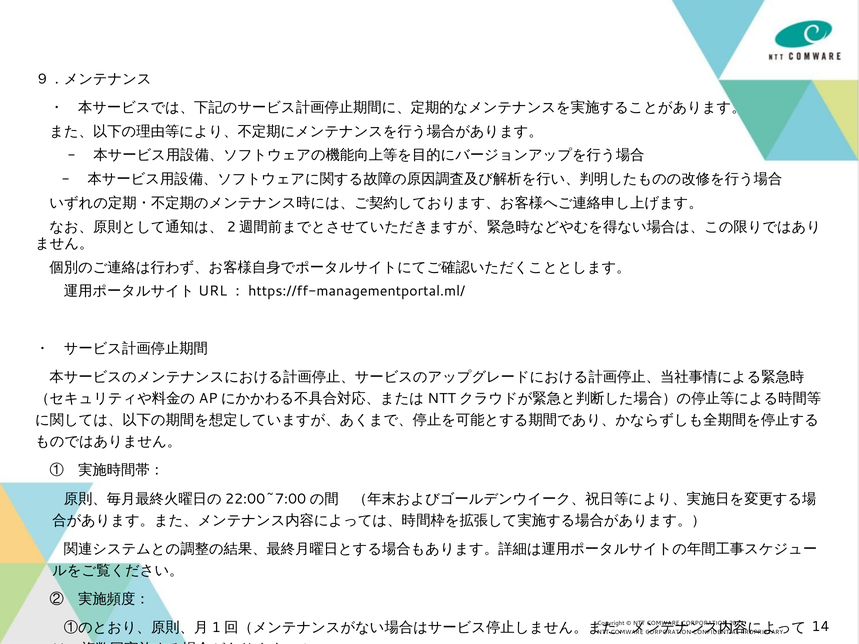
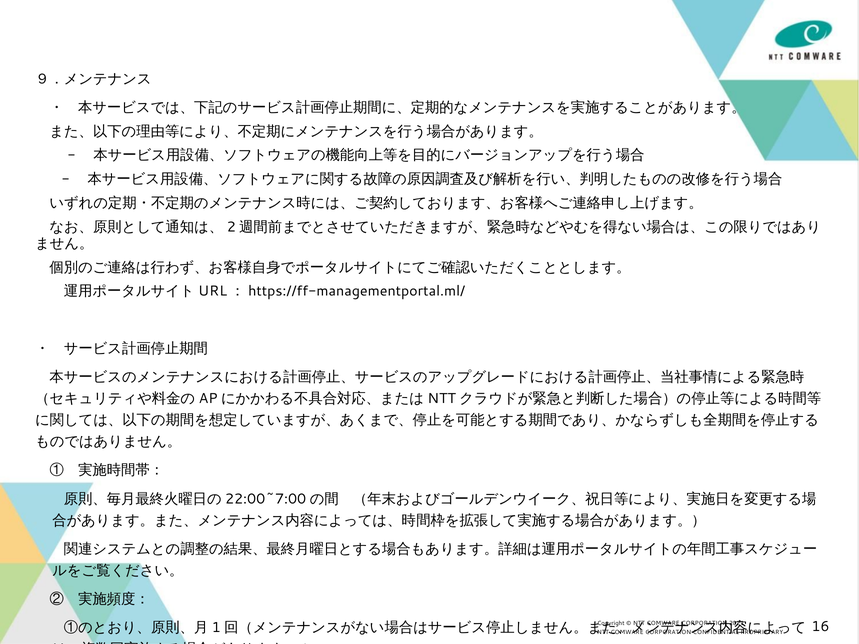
14: 14 -> 16 (820, 627)
